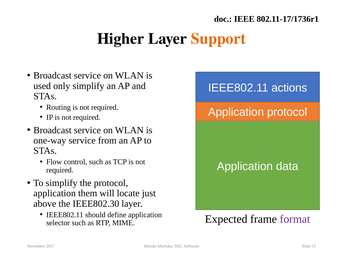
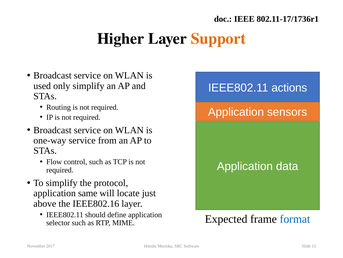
Application protocol: protocol -> sensors (287, 112)
them: them -> same (88, 193)
IEEE802.30: IEEE802.30 -> IEEE802.16 (96, 203)
format colour: purple -> blue (295, 218)
